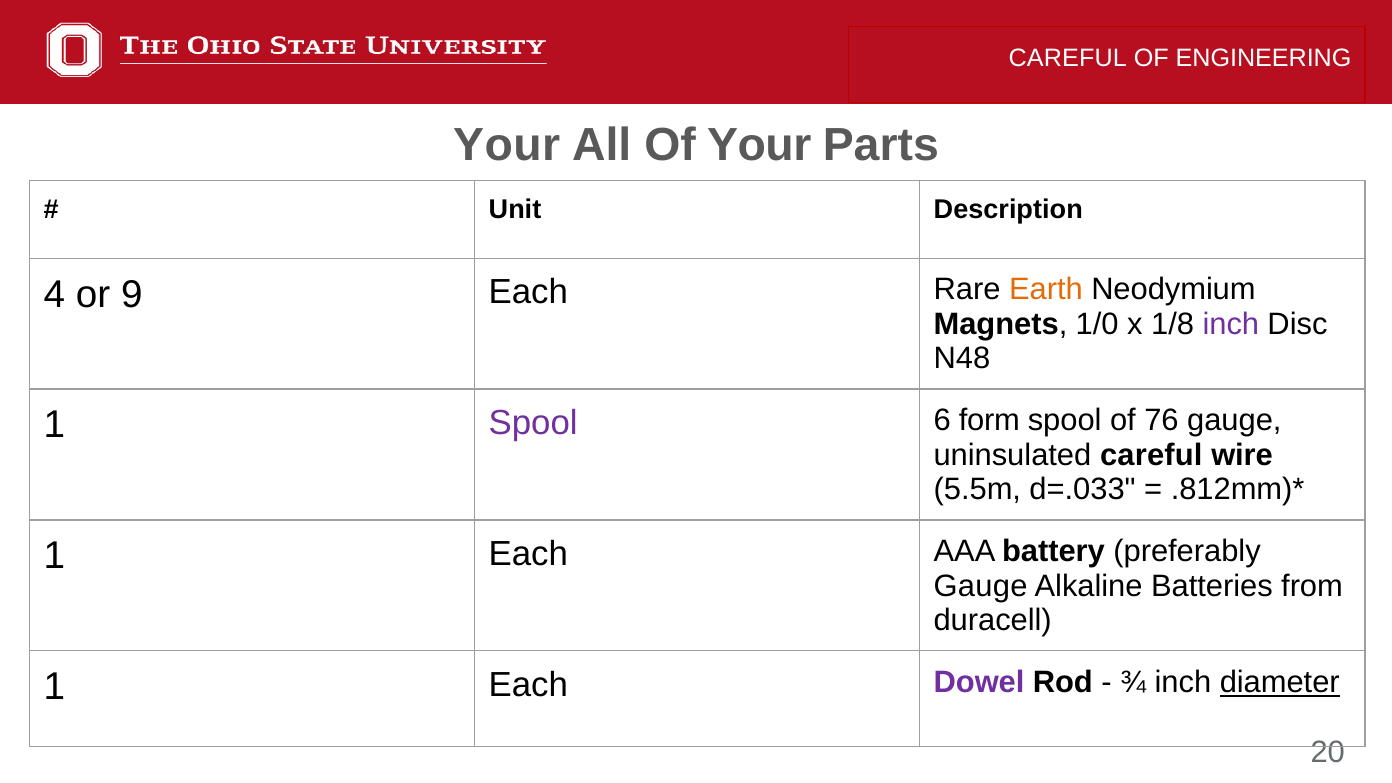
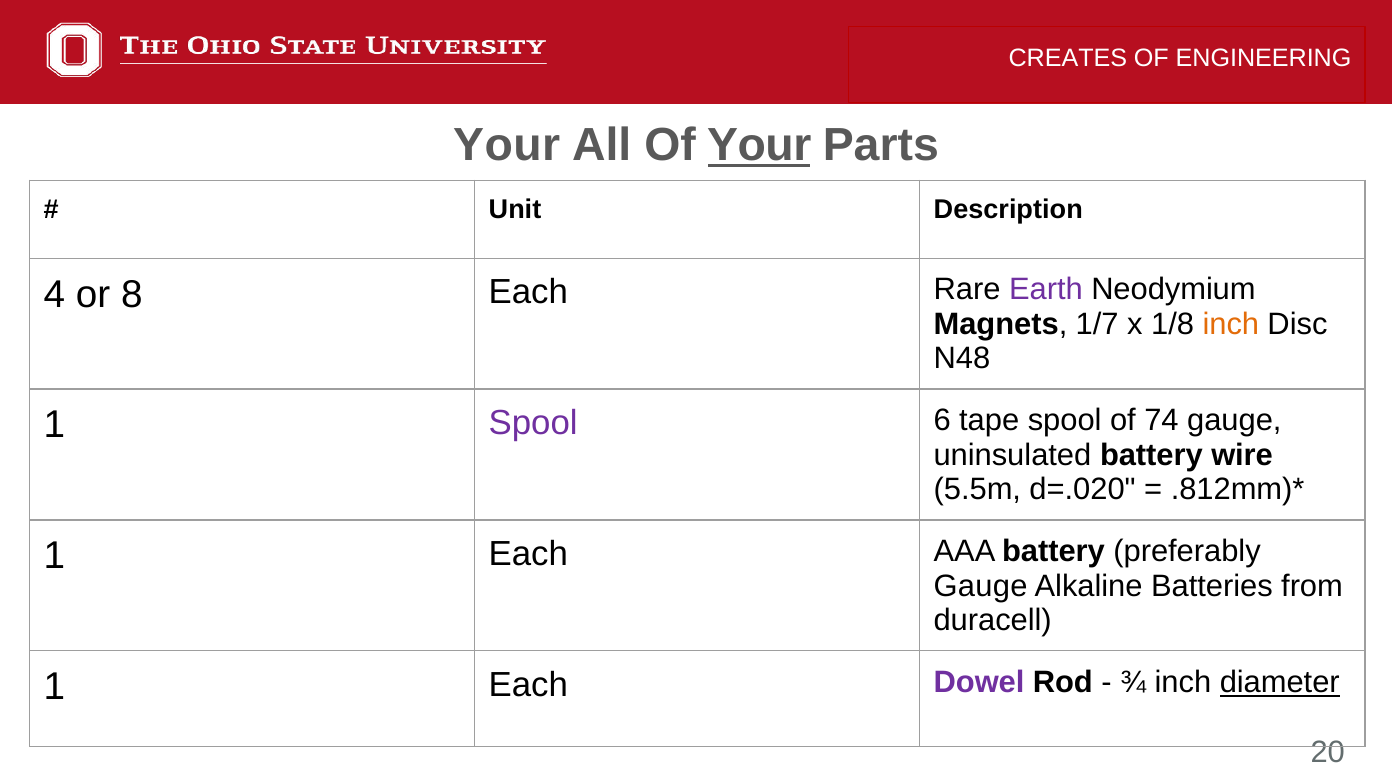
CAREFUL: CAREFUL -> CREATES (1068, 58)
Your underline: none -> present (759, 145)
9: 9 -> 8 (132, 294)
Earth colour: orange -> purple (1046, 290)
1/0: 1/0 -> 1/7 (1097, 324)
inch colour: purple -> orange (1231, 324)
form: form -> tape (989, 421)
76: 76 -> 74 (1161, 421)
uninsulated careful: careful -> battery (1151, 455)
d=.033: d=.033 -> d=.020 (1083, 489)
